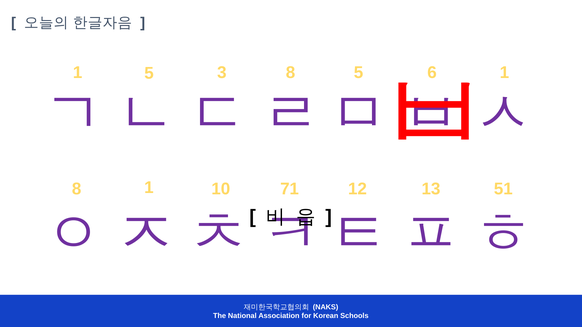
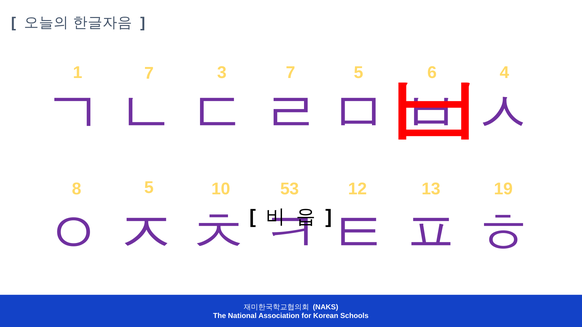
1 5: 5 -> 7 (149, 73)
3 8: 8 -> 7 (291, 73)
1: 1 -> 4 (504, 73)
8 1: 1 -> 5 (149, 188)
71: 71 -> 53 (290, 189)
51: 51 -> 19 (503, 189)
